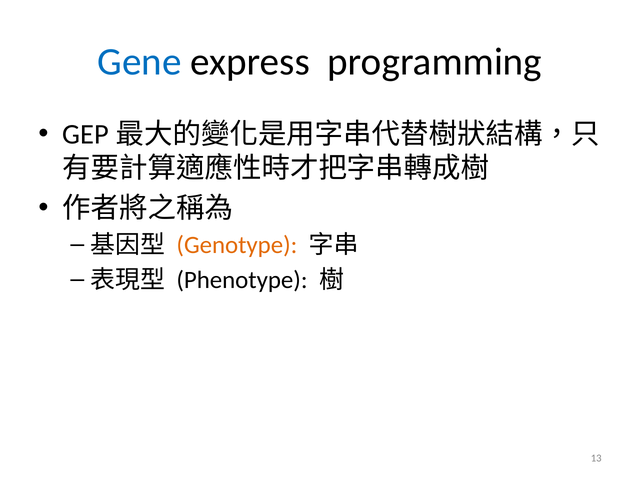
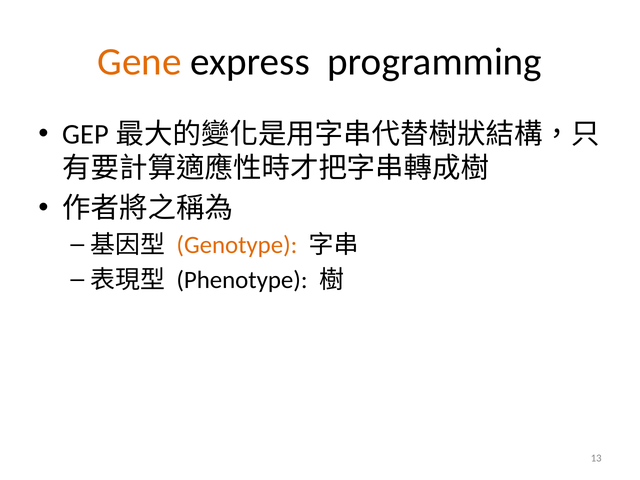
Gene colour: blue -> orange (139, 62)
